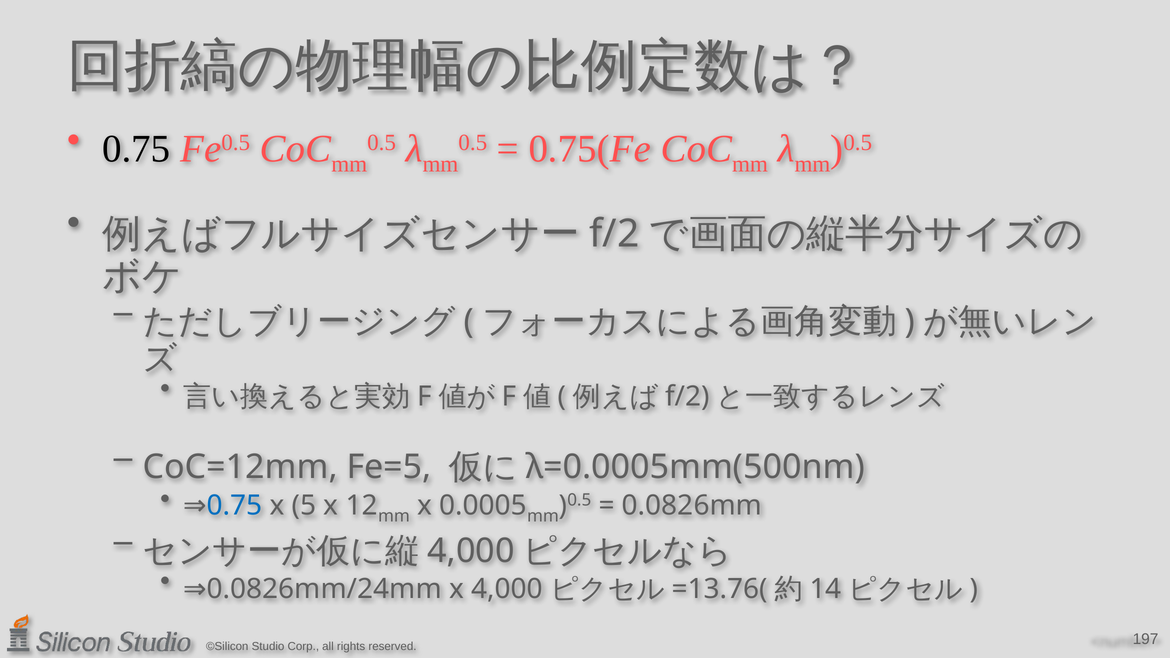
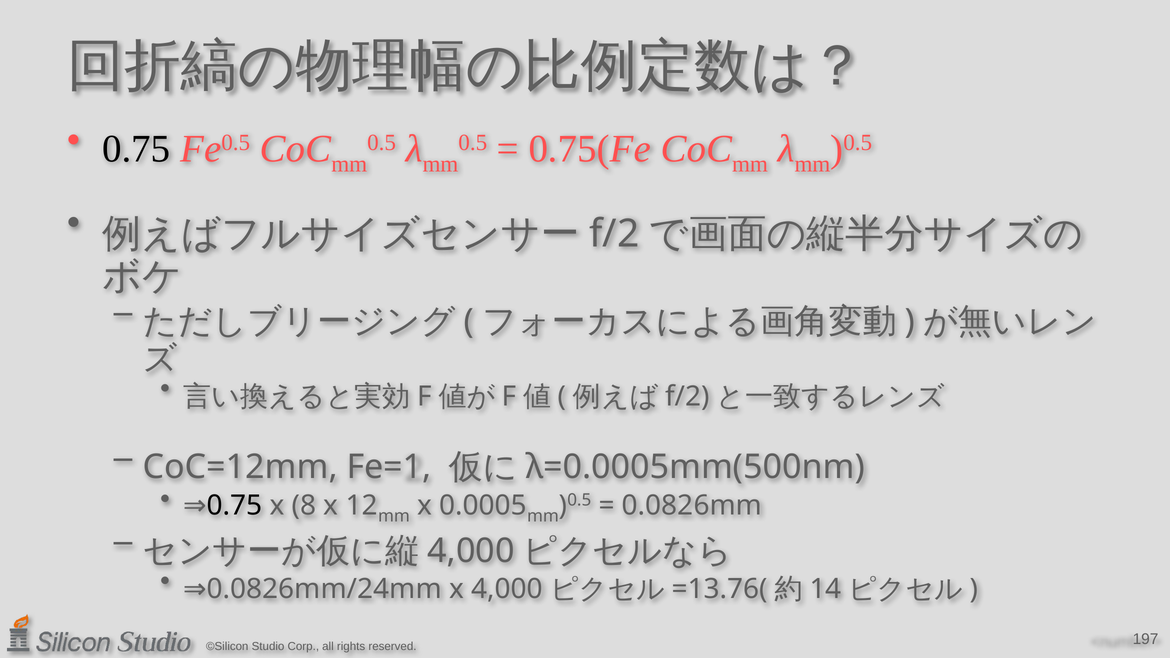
Fe=5: Fe=5 -> Fe=1 (389, 467)
0.75 colour: blue -> black (235, 505)
5: 5 -> 8 (304, 505)
